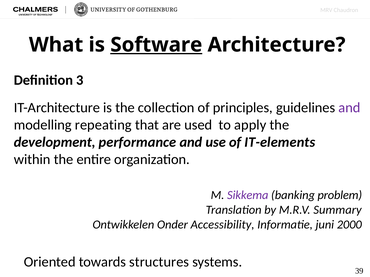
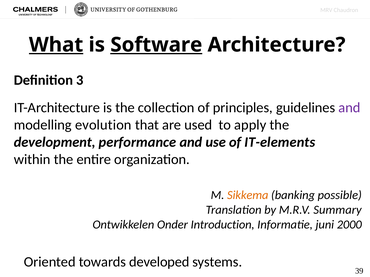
What underline: none -> present (56, 45)
repeating: repeating -> evolution (103, 125)
Sikkema colour: purple -> orange (248, 195)
problem: problem -> possible (340, 195)
Accessibility: Accessibility -> Introduction (223, 225)
structures: structures -> developed (159, 262)
